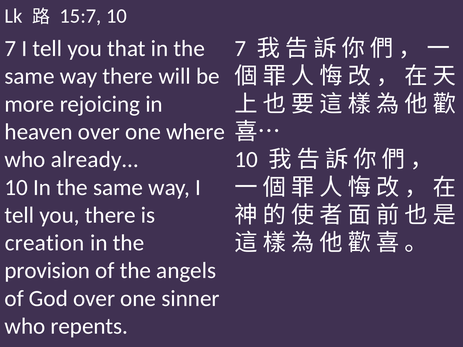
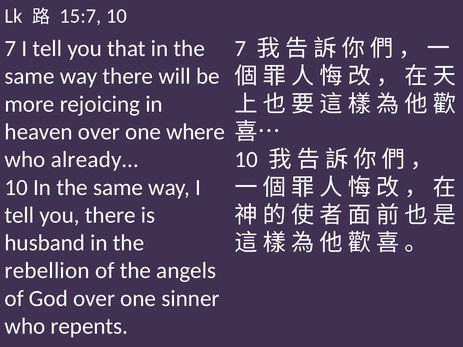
creation: creation -> husband (45, 243)
provision: provision -> rebellion (47, 271)
